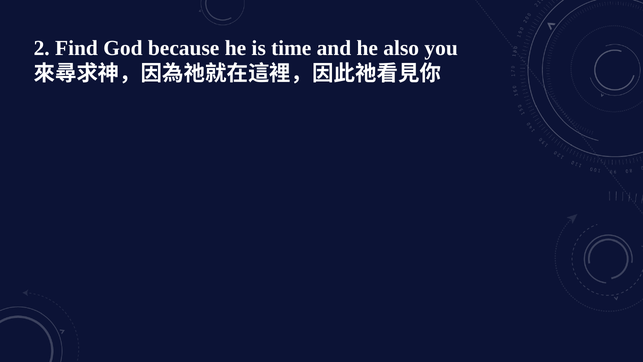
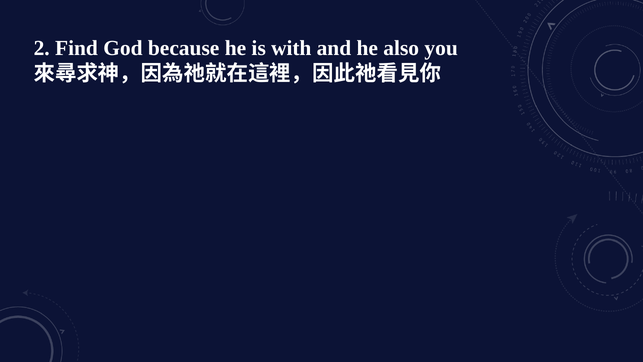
time: time -> with (291, 48)
